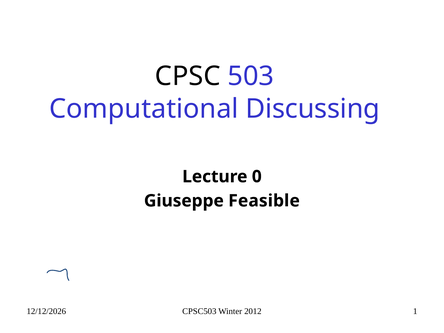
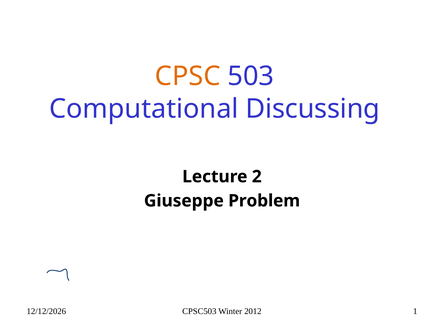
CPSC colour: black -> orange (188, 76)
0: 0 -> 2 (257, 177)
Feasible: Feasible -> Problem (264, 201)
